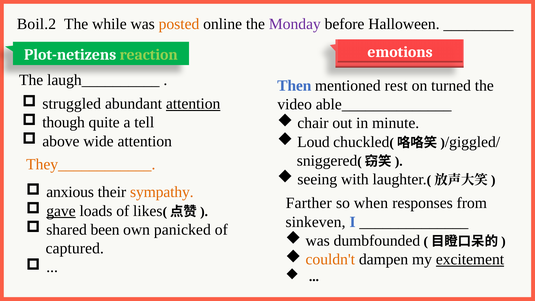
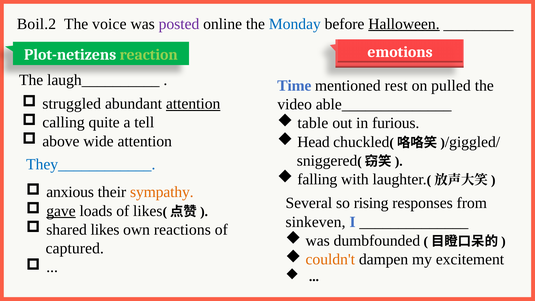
while: while -> voice (109, 24)
posted colour: orange -> purple (179, 24)
Monday colour: purple -> blue (295, 24)
Halloween underline: none -> present (404, 24)
Then: Then -> Time (294, 86)
turned: turned -> pulled (451, 86)
though: though -> calling (64, 122)
chair: chair -> table (313, 123)
minute: minute -> furious (396, 123)
Loud: Loud -> Head (313, 142)
They____________ colour: orange -> blue (91, 164)
seeing: seeing -> falling (317, 179)
Farther: Farther -> Several (309, 203)
when: when -> rising (371, 203)
shared been: been -> likes (105, 230)
panicked: panicked -> reactions (182, 230)
excitement underline: present -> none (470, 259)
